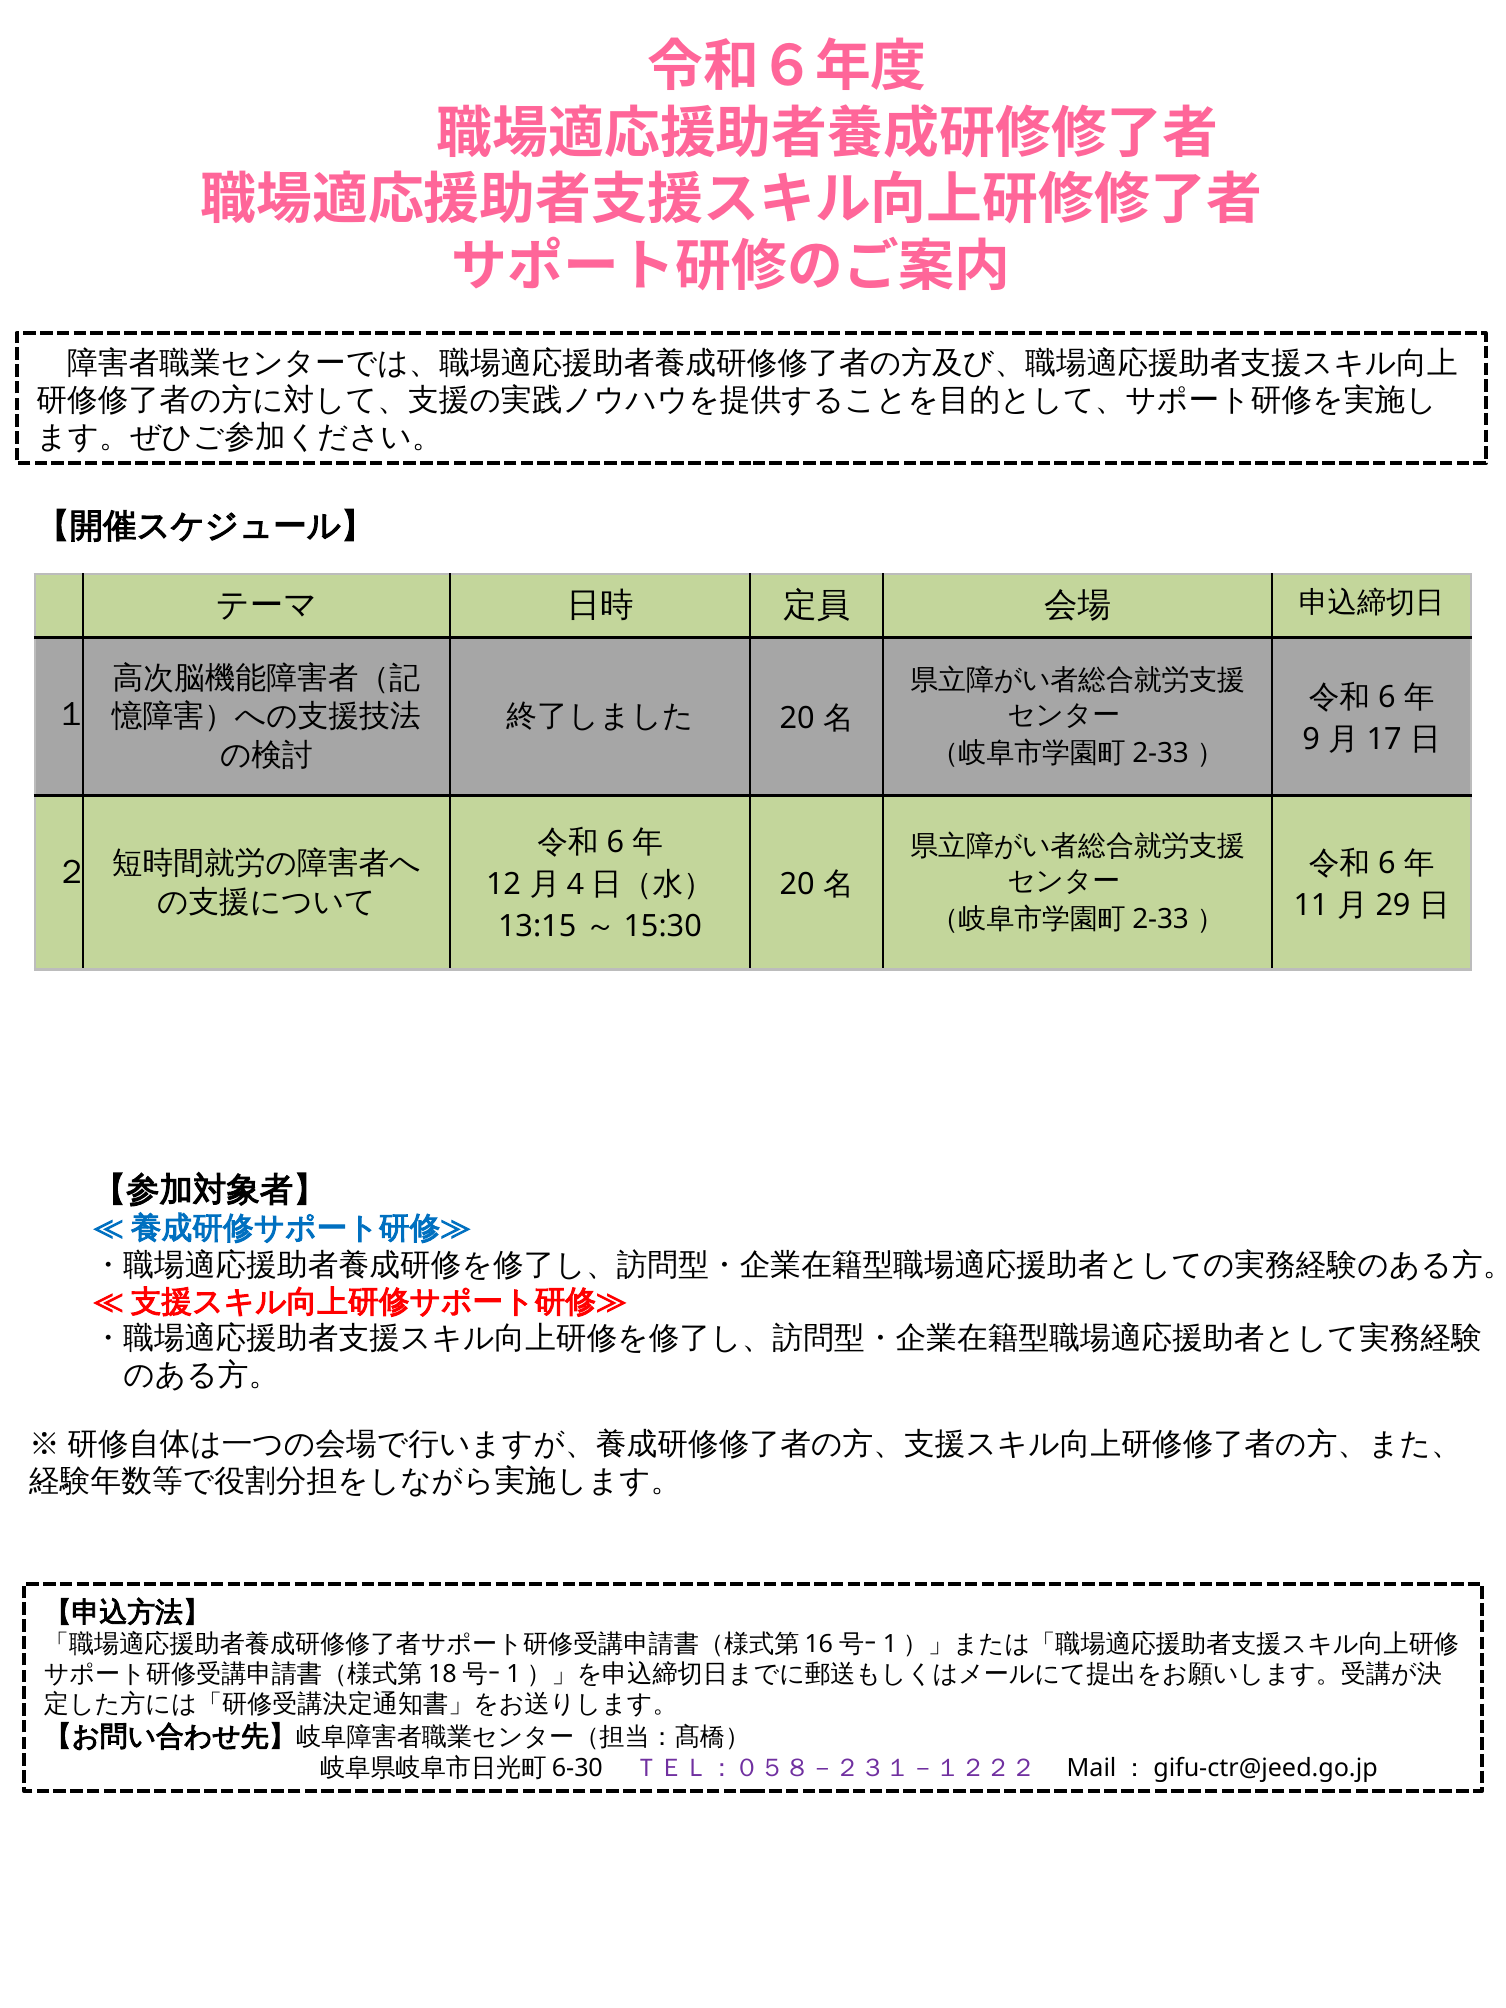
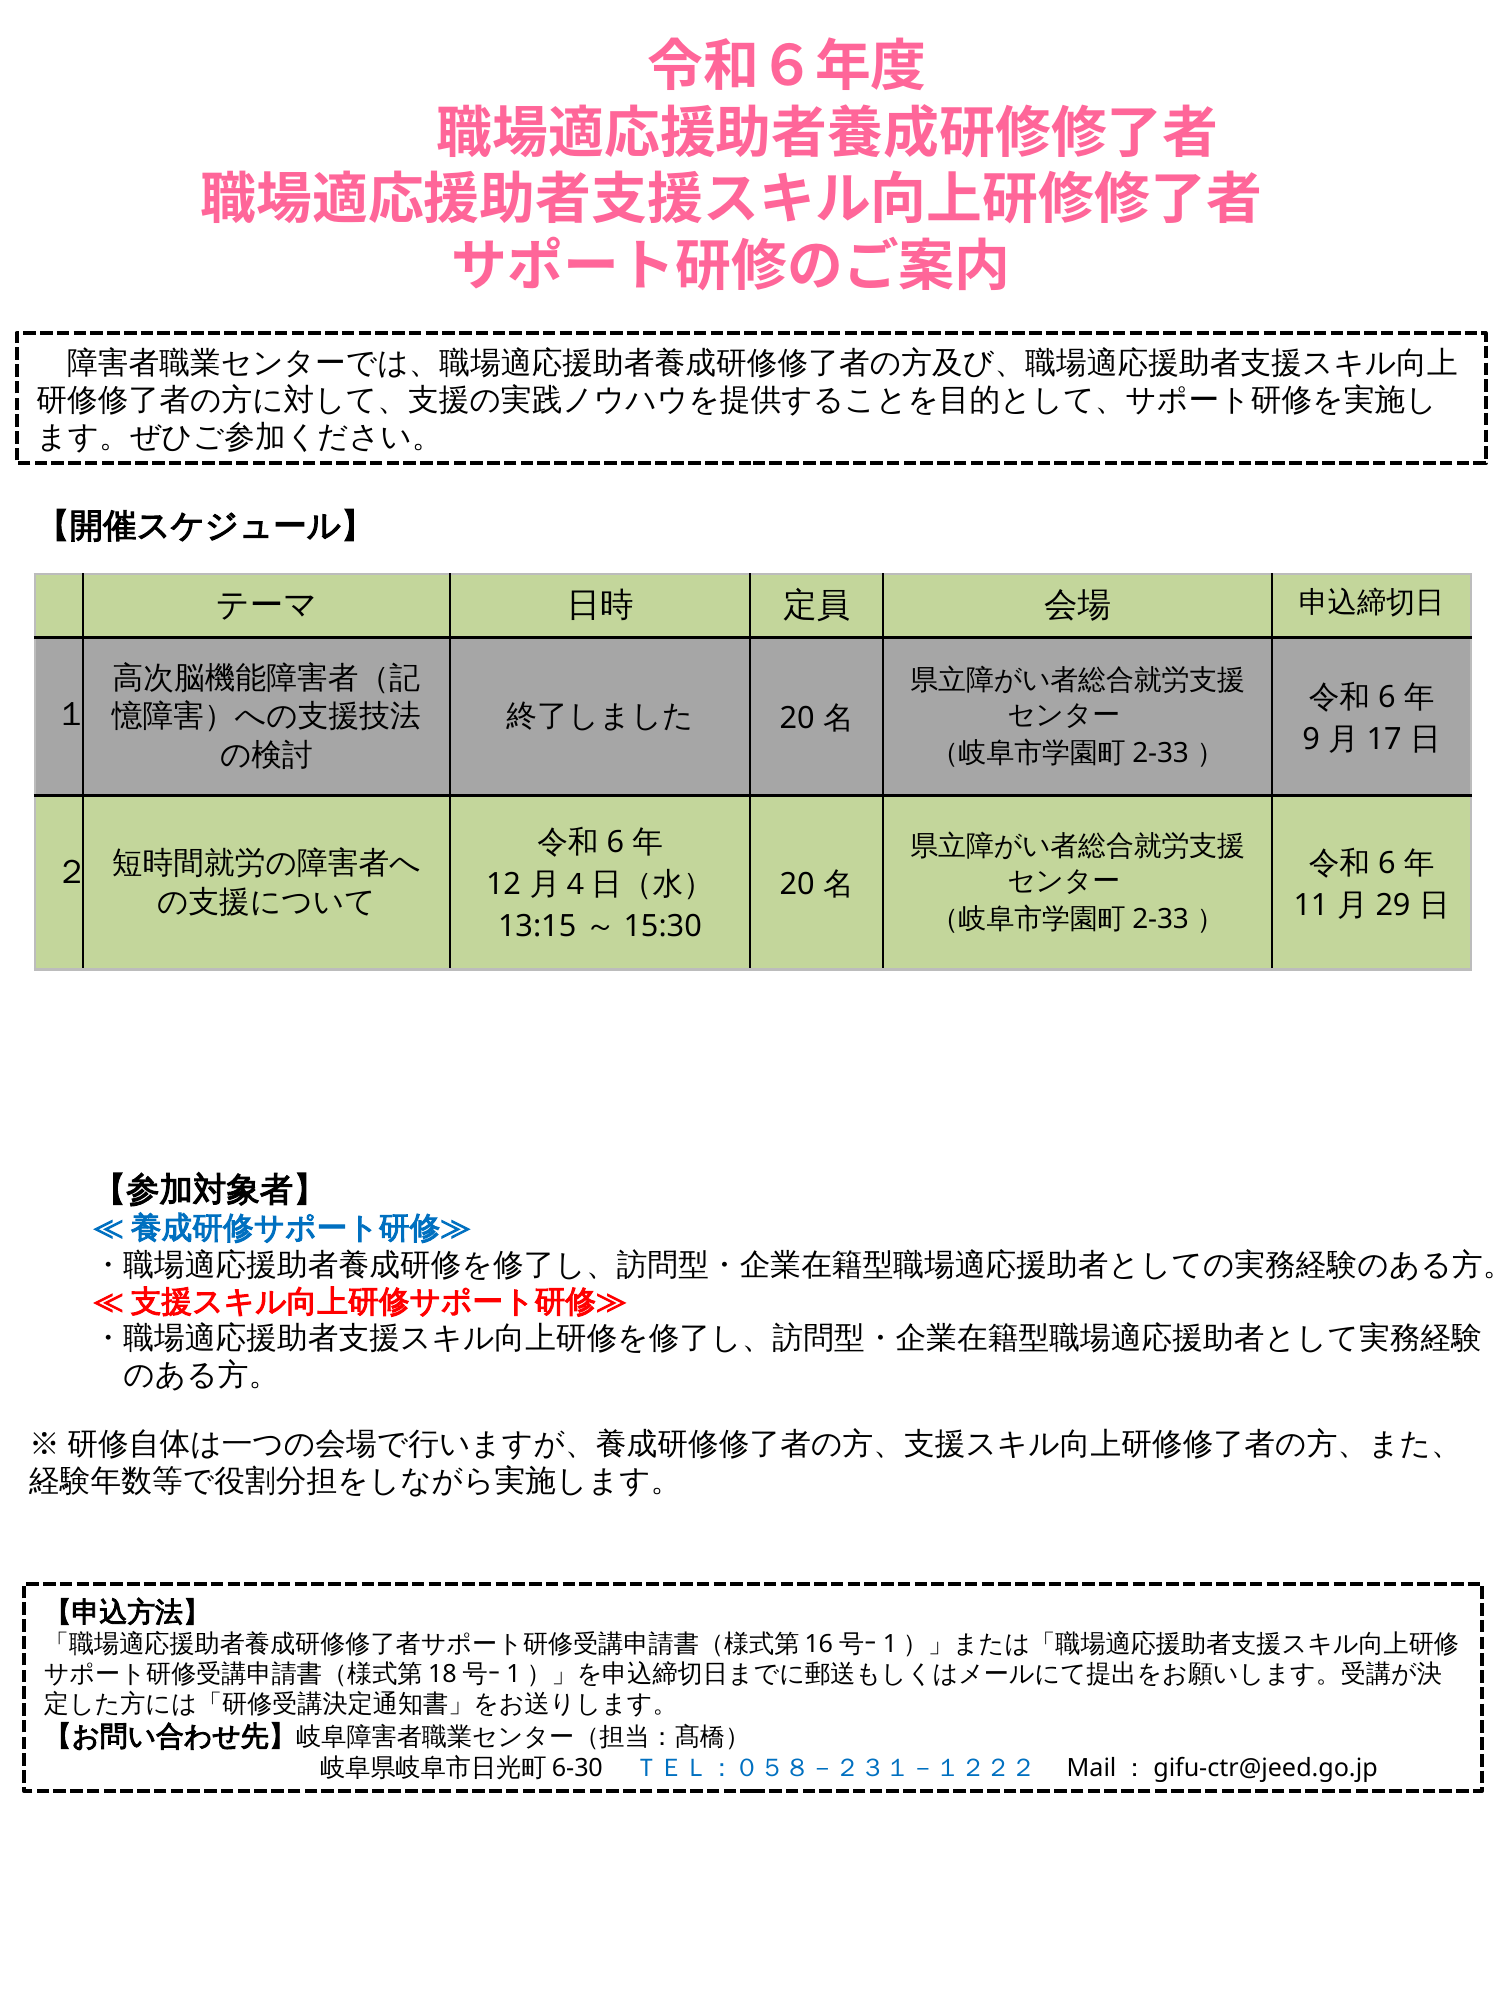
ＴＥＬ：０５８－２３１－１２２２ colour: purple -> blue (835, 1768)
